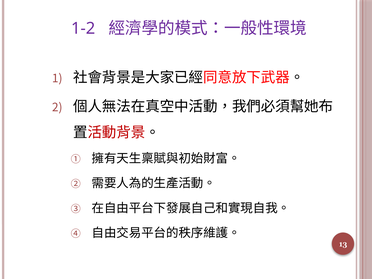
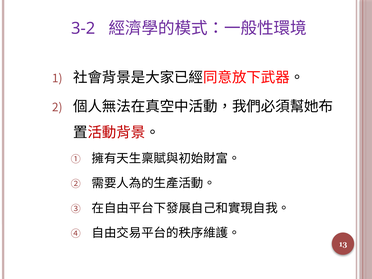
1-2: 1-2 -> 3-2 (83, 28)
